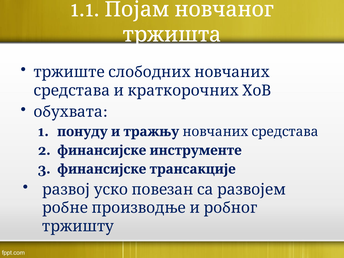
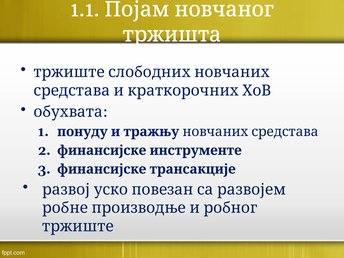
тржишту: тржишту -> тржиште (78, 226)
